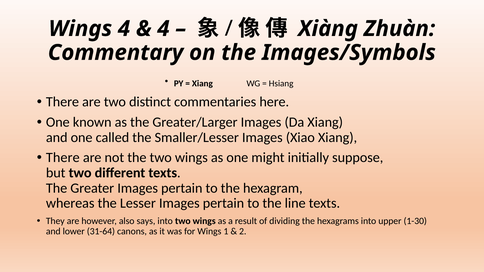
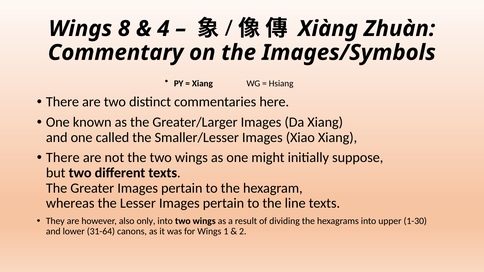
Wings 4: 4 -> 8 (124, 29)
says: says -> only (146, 221)
